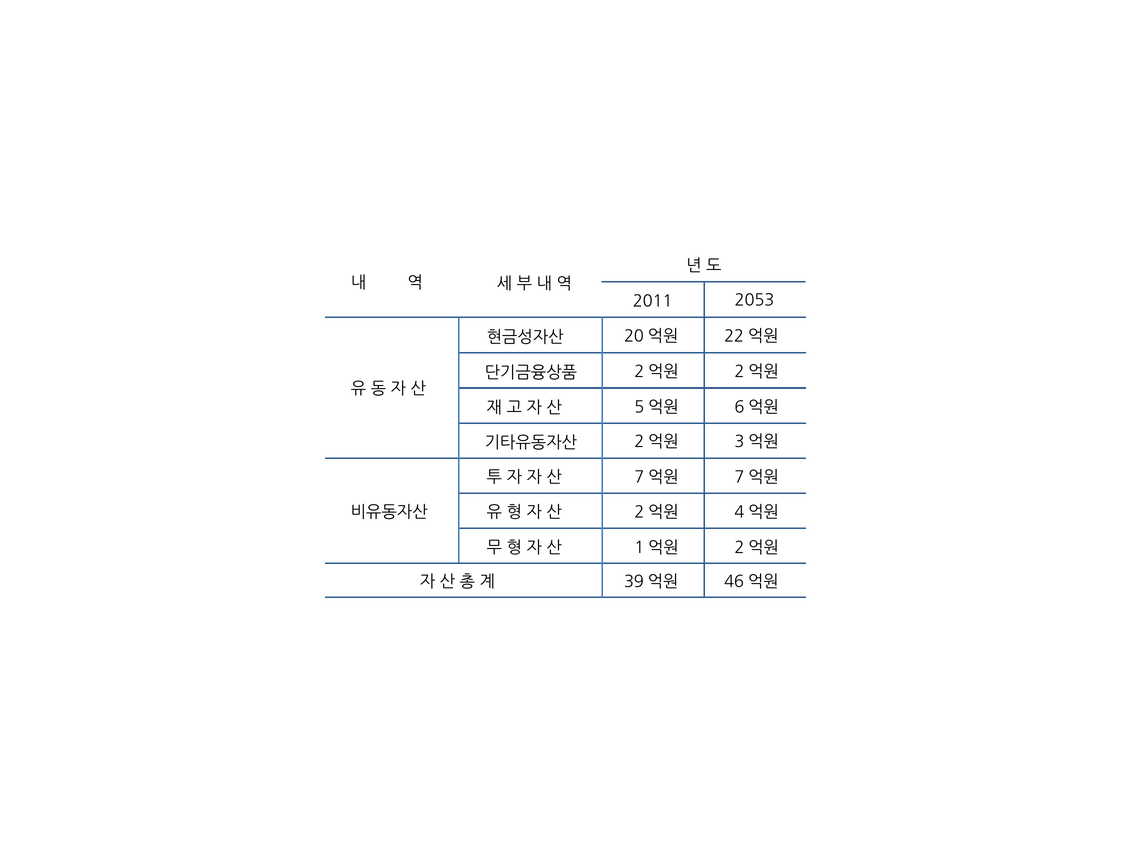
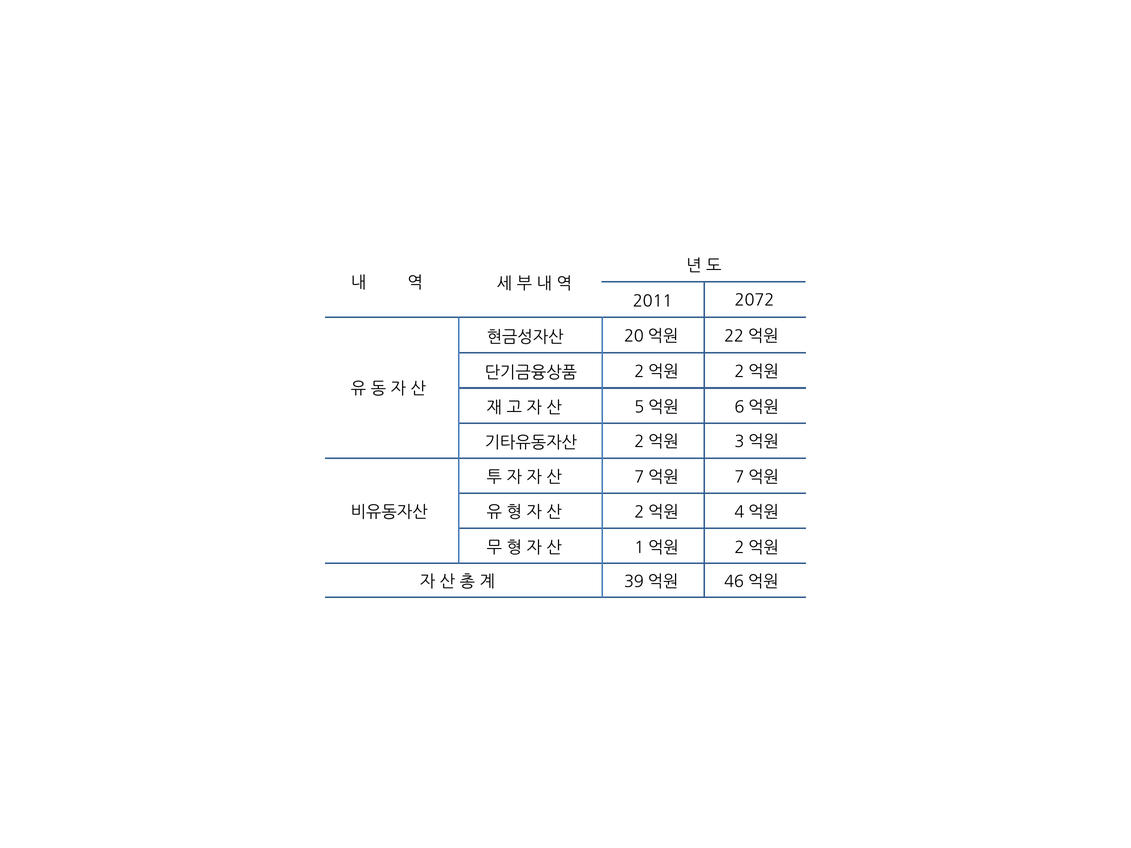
2053: 2053 -> 2072 (754, 301)
